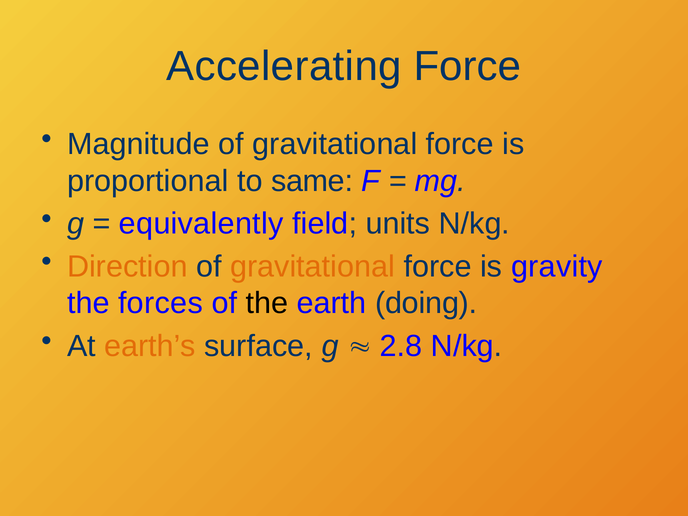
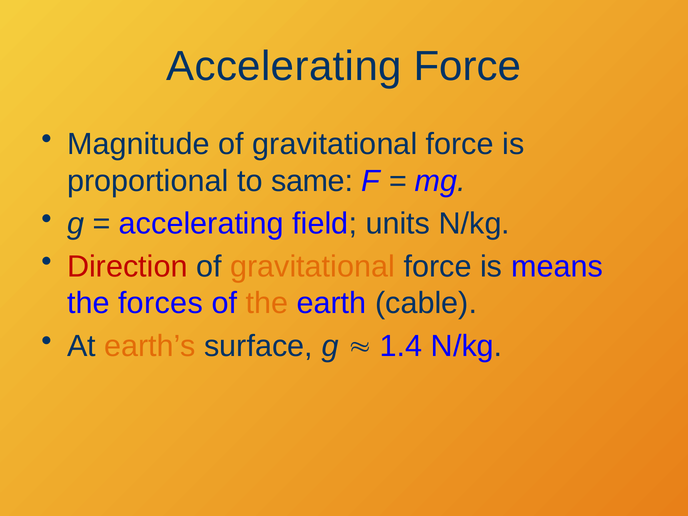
equivalently: equivalently -> accelerating (201, 224)
Direction colour: orange -> red (127, 267)
gravity: gravity -> means (557, 267)
the colour: black -> orange (267, 303)
doing: doing -> cable (426, 303)
2.8: 2.8 -> 1.4 (401, 346)
